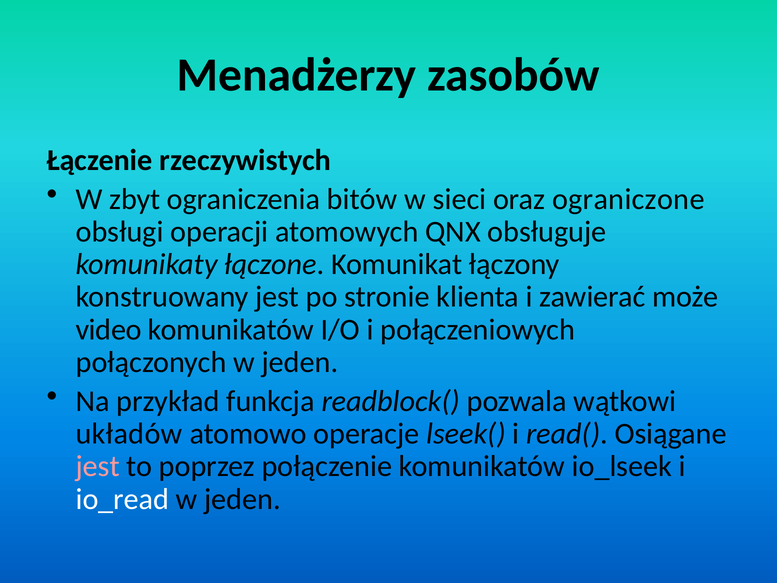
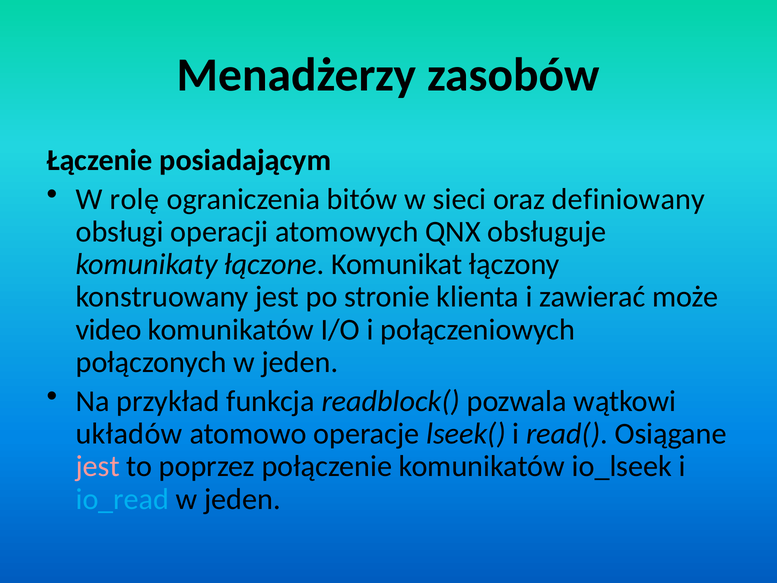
rzeczywistych: rzeczywistych -> posiadającym (245, 160)
zbyt: zbyt -> rolę (134, 199)
ograniczone: ograniczone -> definiowany (628, 199)
io_read colour: white -> light blue (122, 499)
